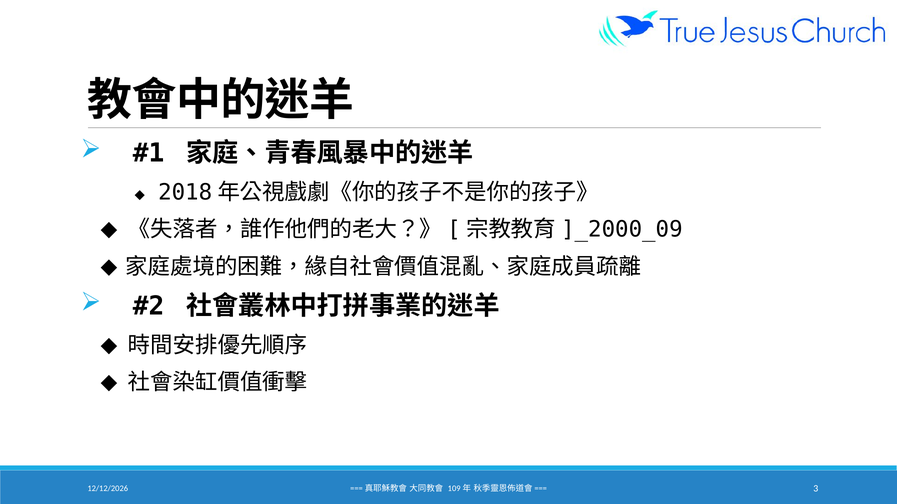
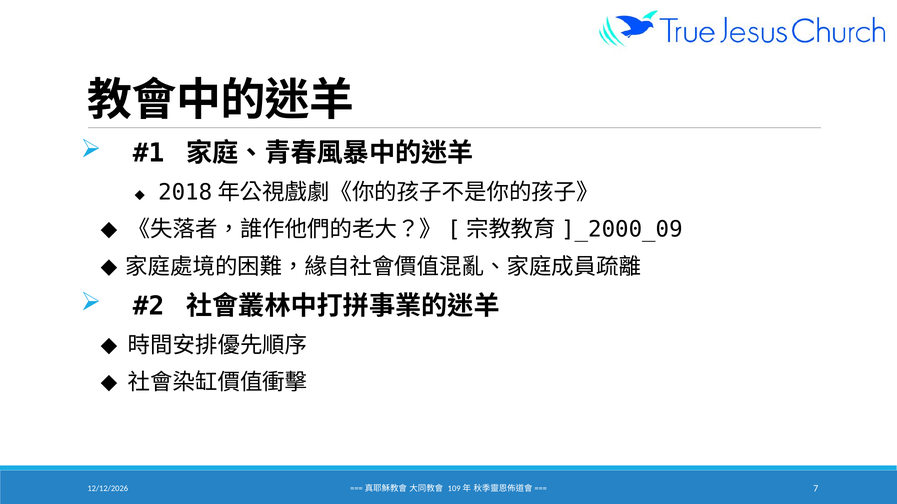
3: 3 -> 7 (816, 489)
